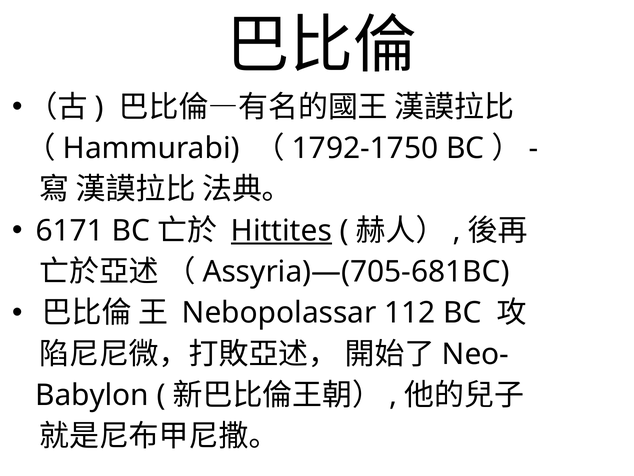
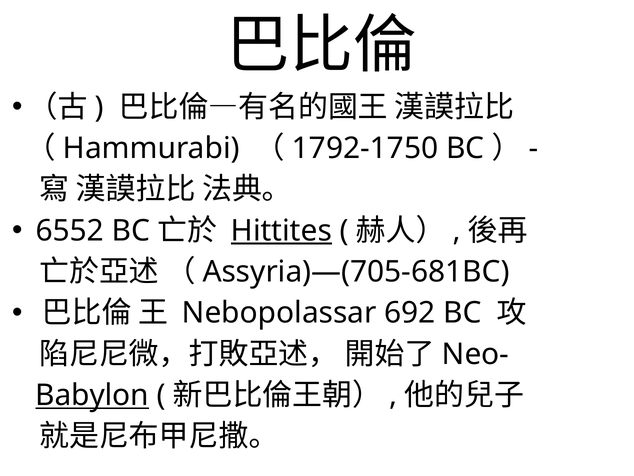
6171: 6171 -> 6552 (70, 230)
112: 112 -> 692 (410, 313)
Babylon underline: none -> present (92, 395)
